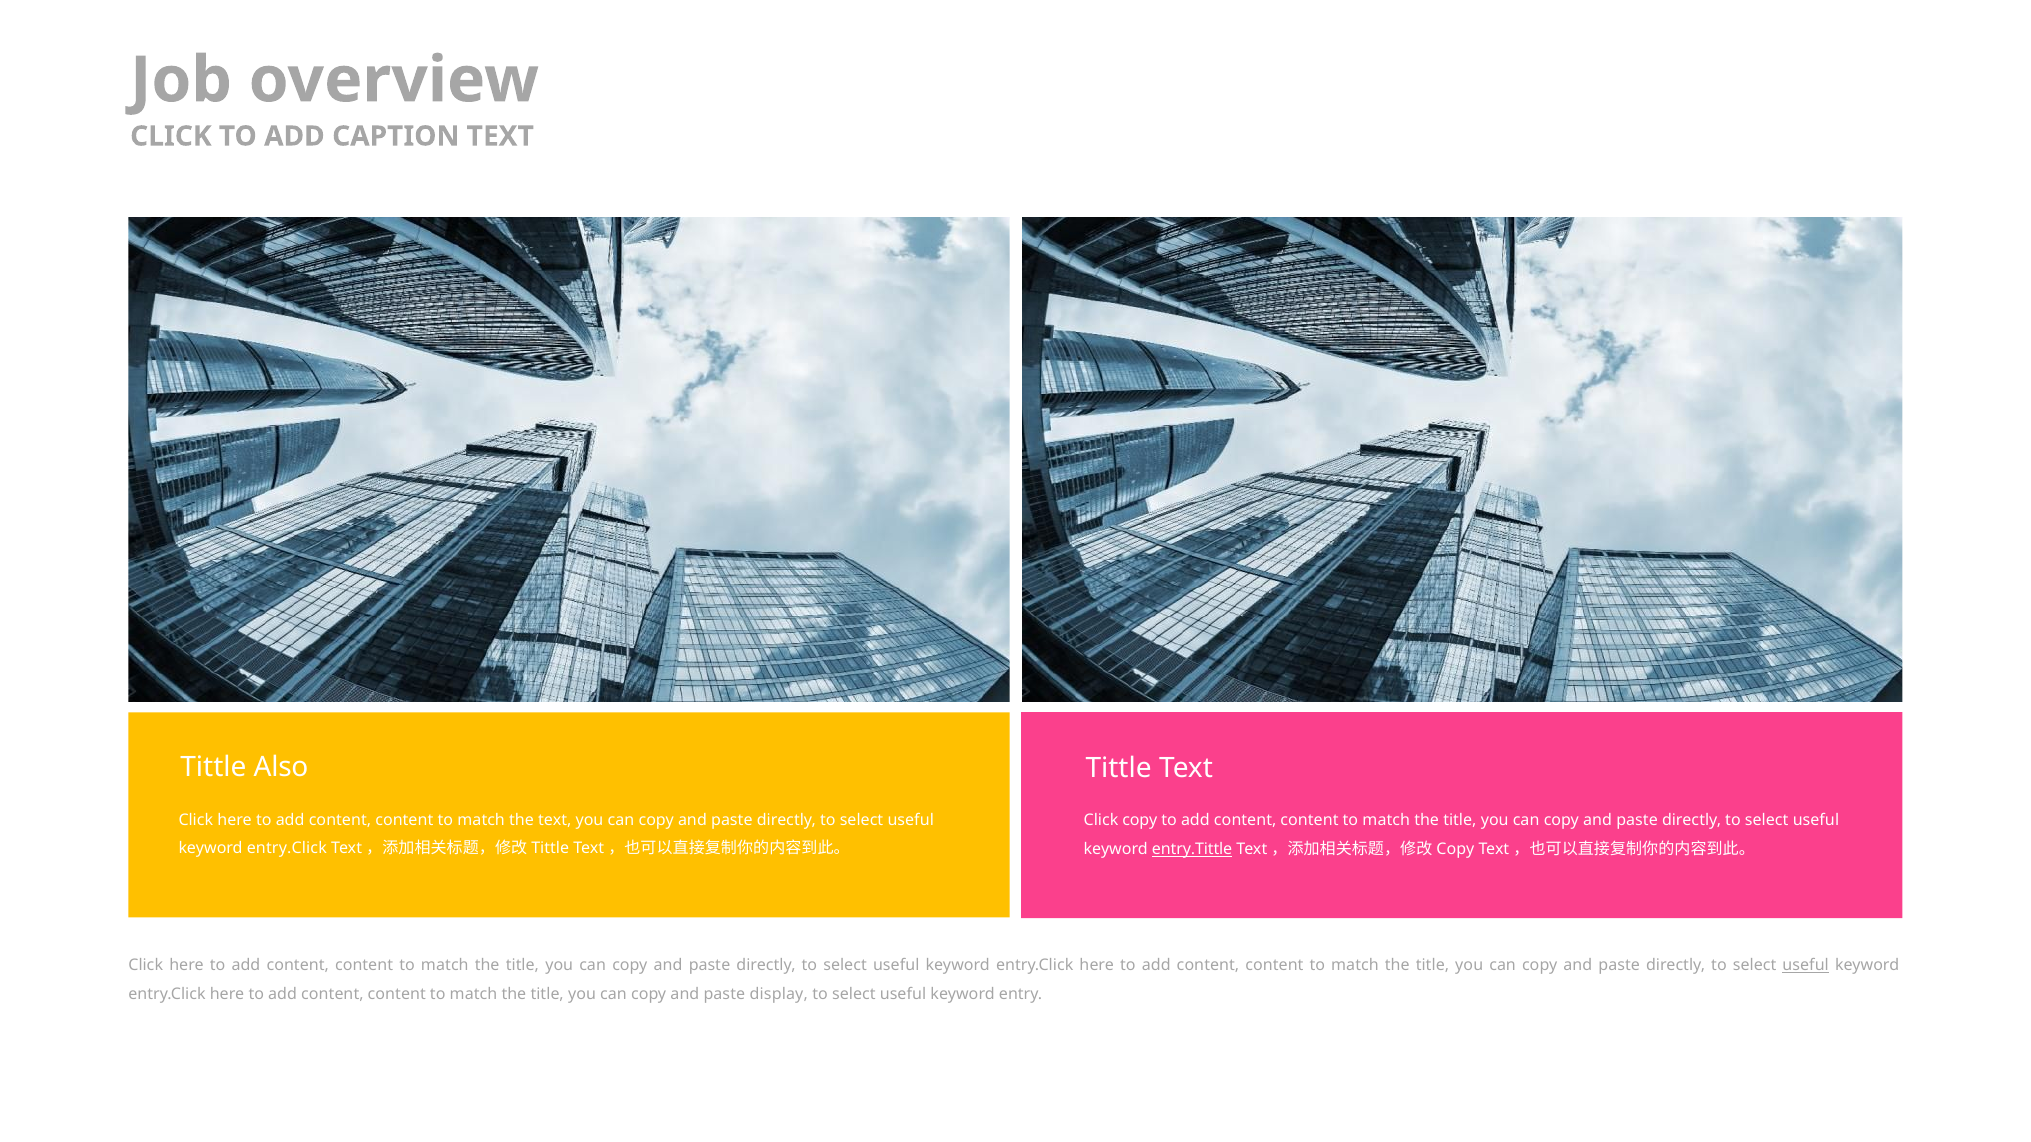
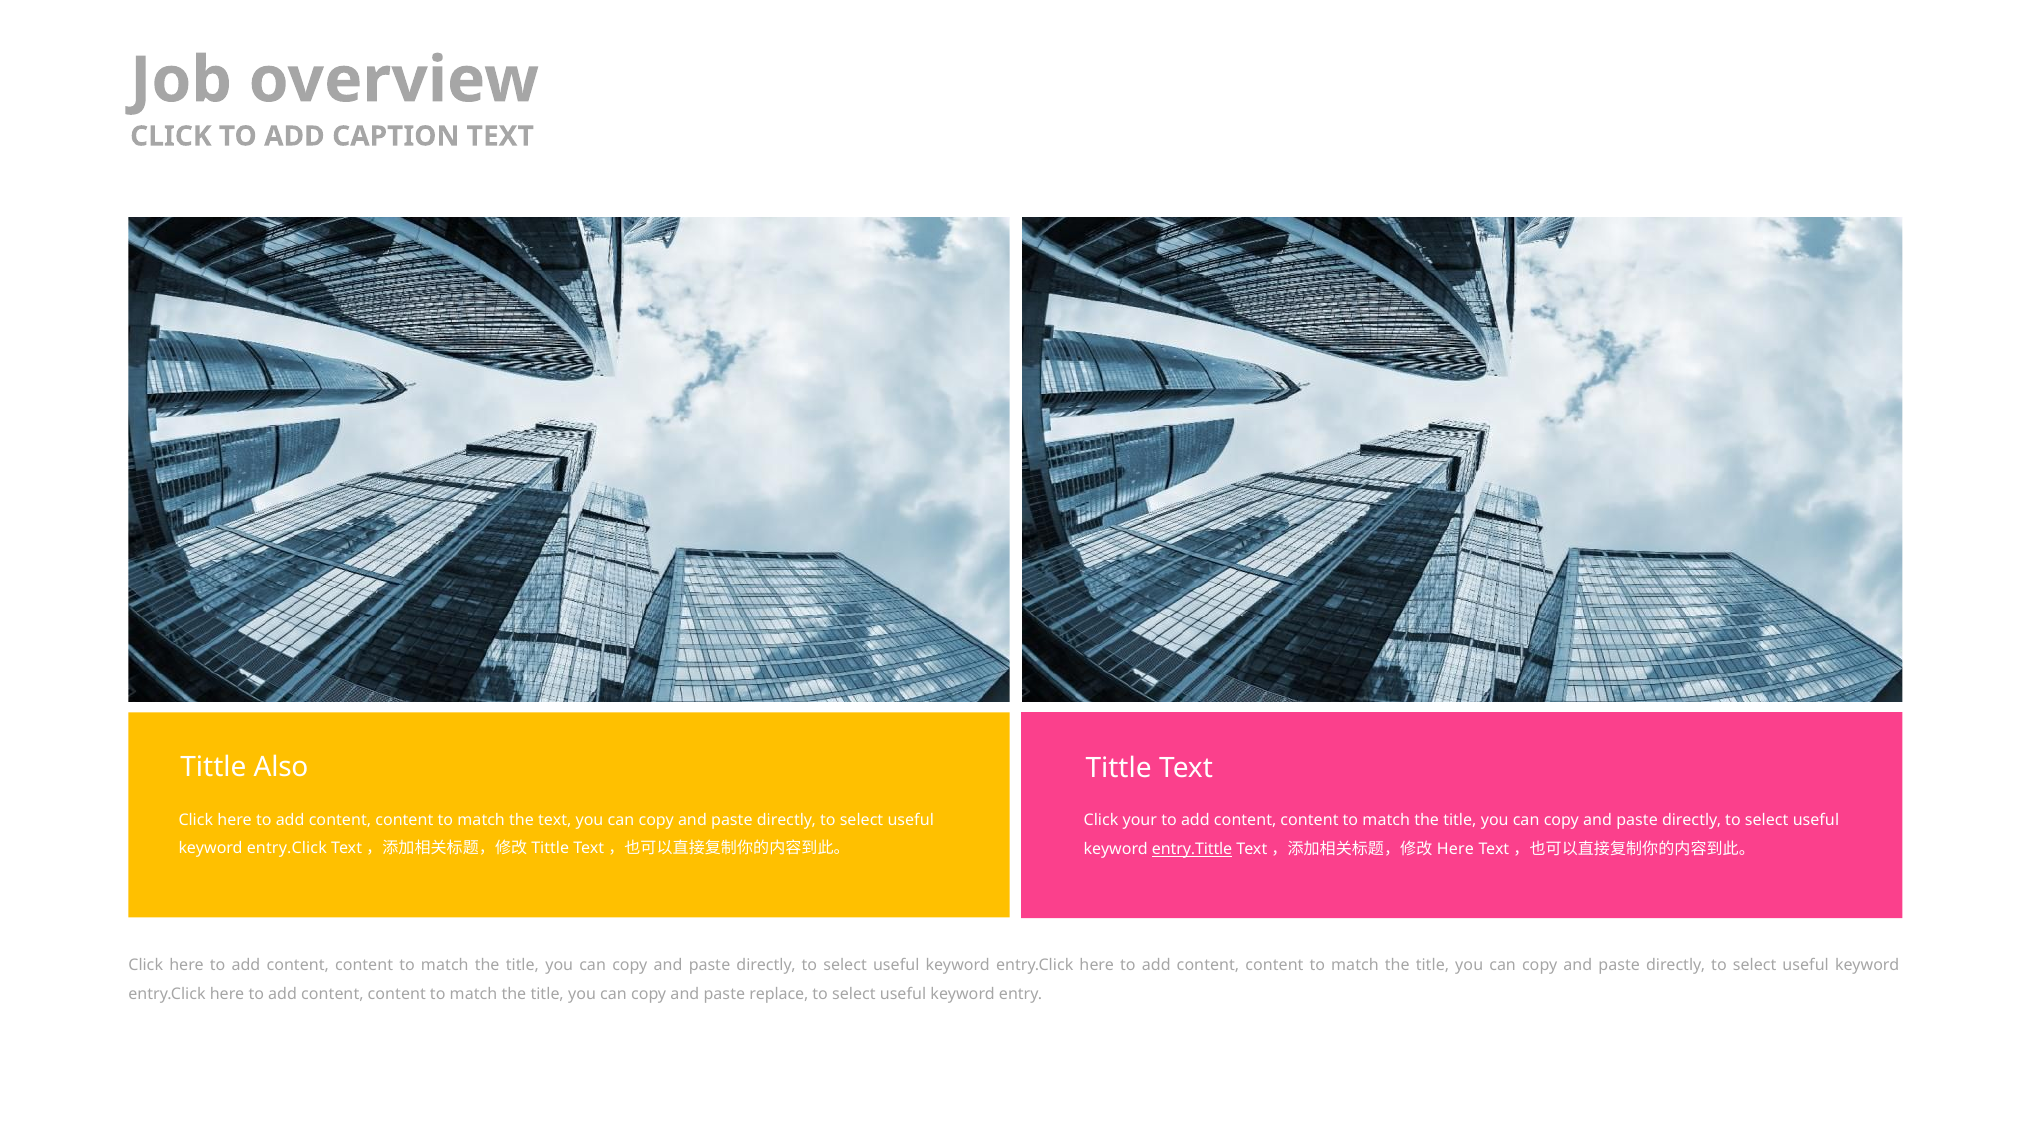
Click copy: copy -> your (1140, 821)
Copy: Copy -> Here (1455, 850)
useful underline: present -> none (1806, 966)
display: display -> replace (779, 995)
